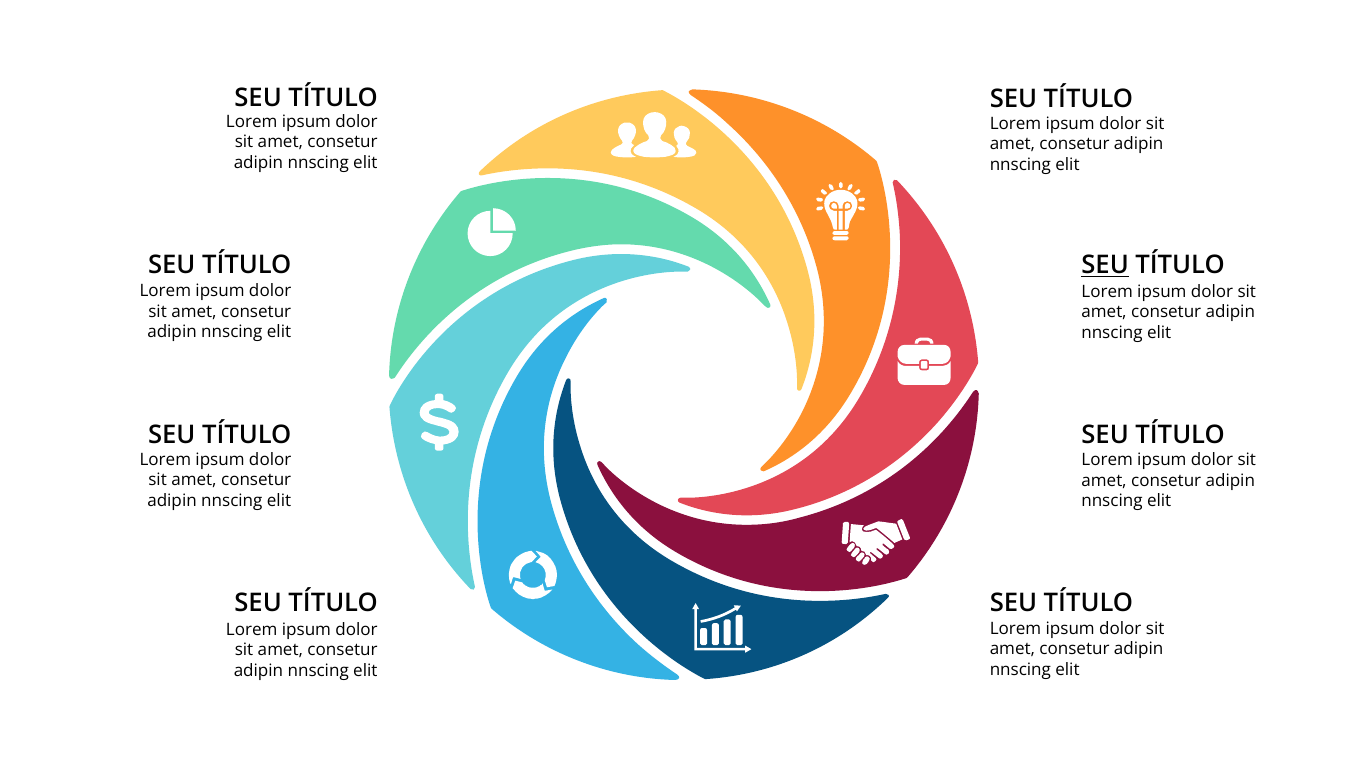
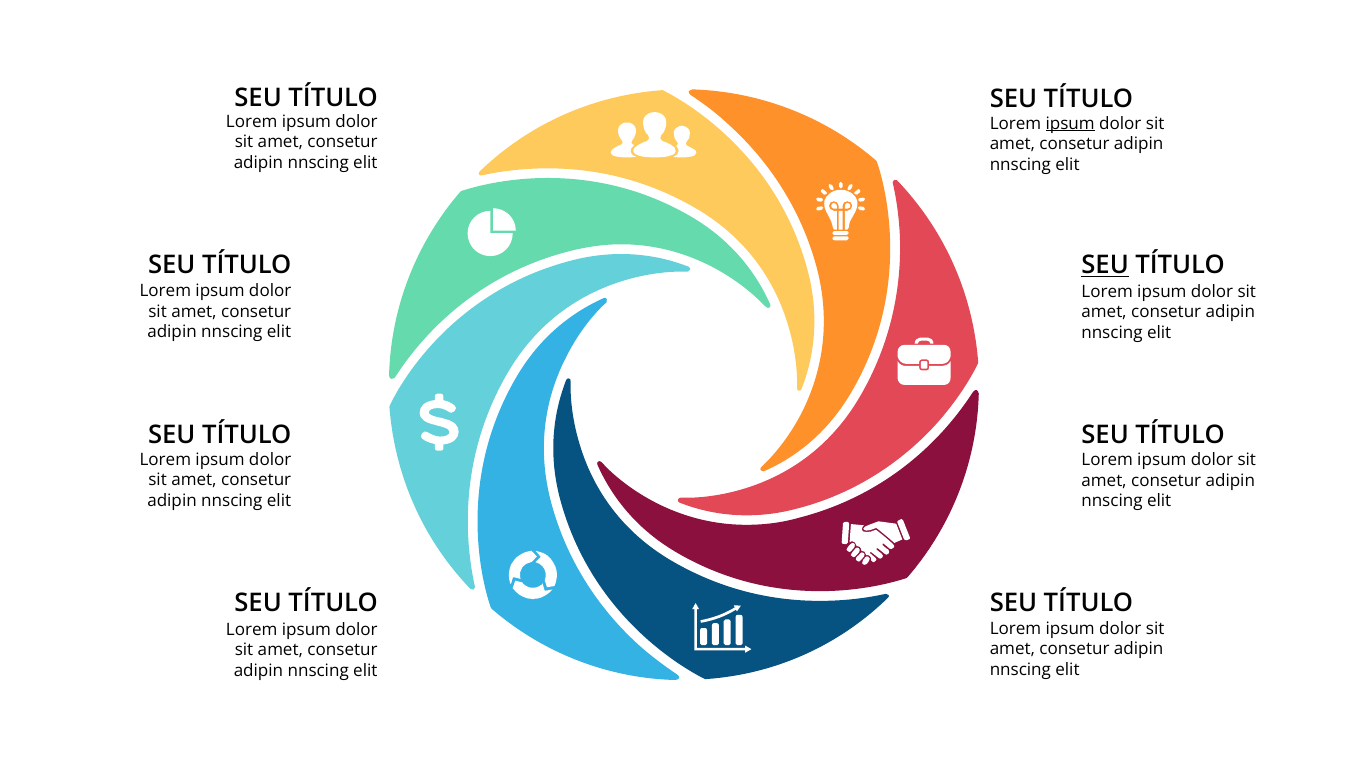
ipsum underline: none -> present (1070, 124)
